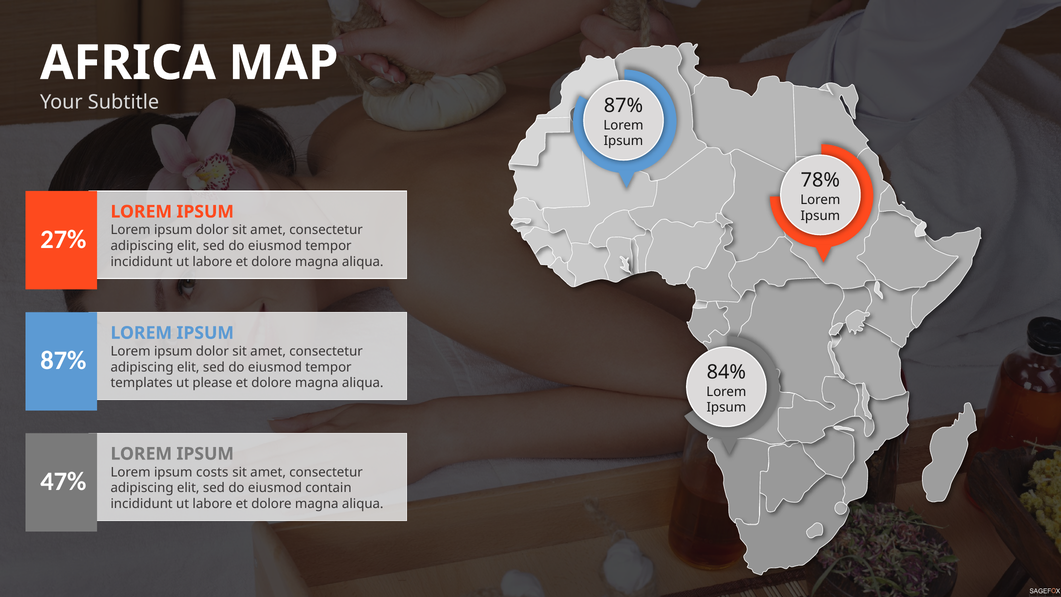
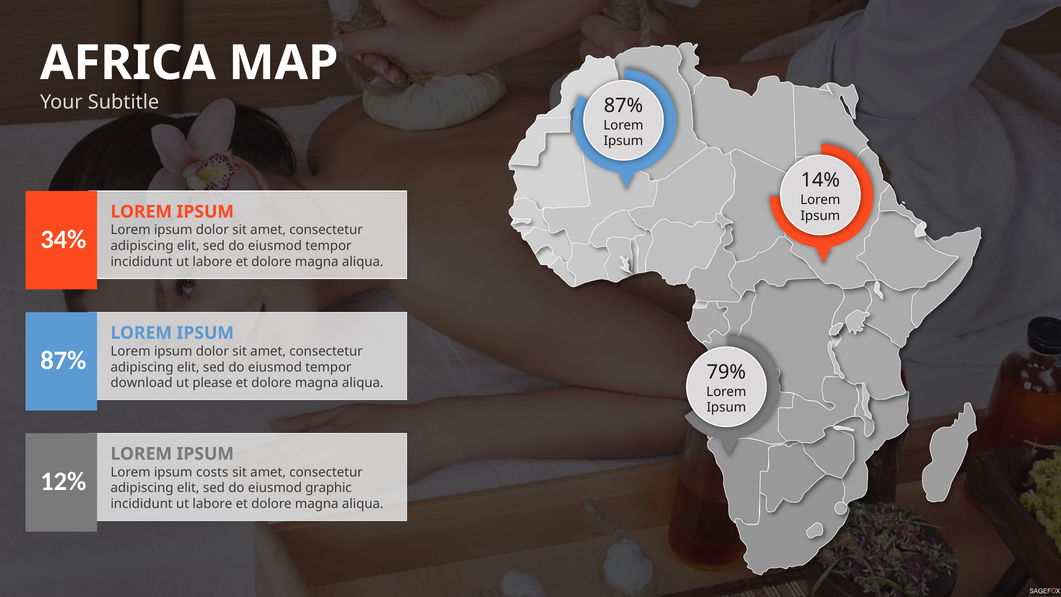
78%: 78% -> 14% (820, 180)
27%: 27% -> 34% (63, 239)
84%: 84% -> 79% (726, 372)
templates: templates -> download (142, 383)
47%: 47% -> 12% (63, 481)
contain: contain -> graphic (328, 488)
